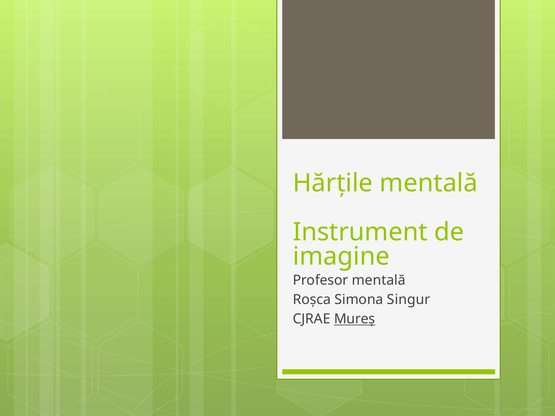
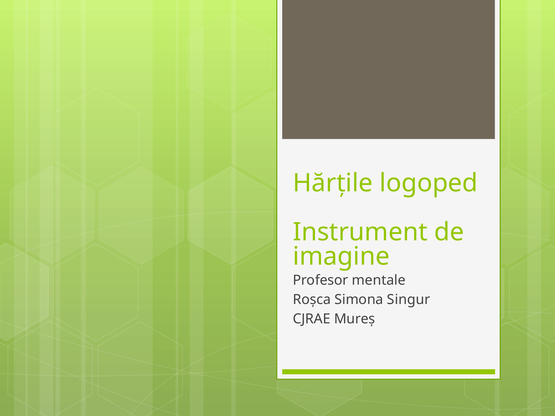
Hărțile mentală: mentală -> logoped (429, 183)
Profesor mentală: mentală -> mentale (379, 280)
Mureș underline: present -> none (355, 319)
